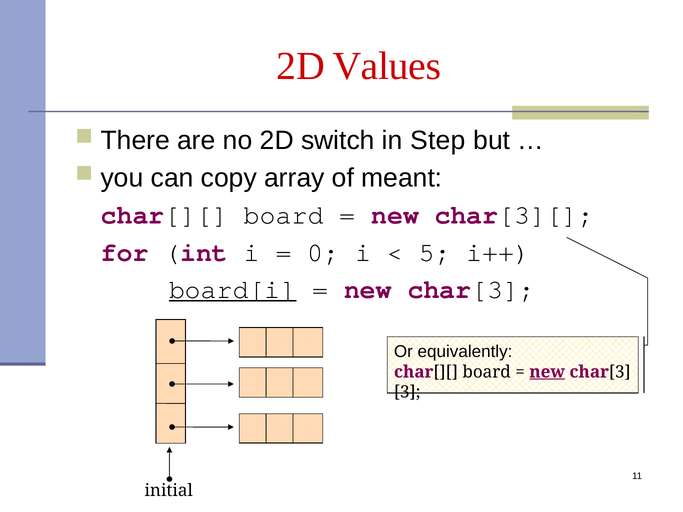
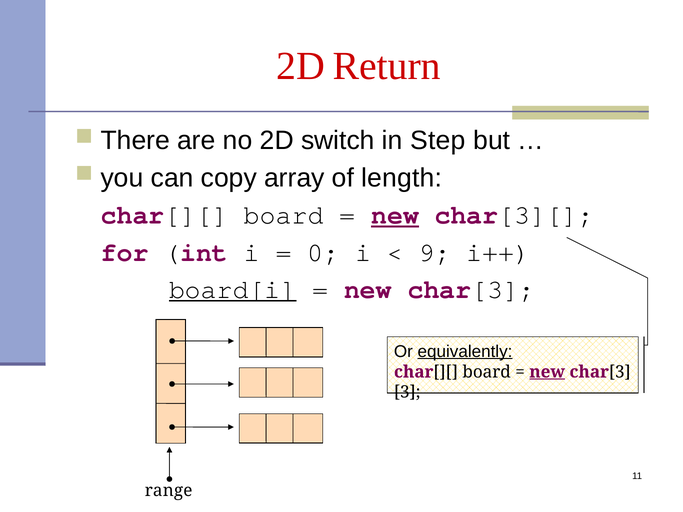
Values: Values -> Return (387, 66)
meant: meant -> length (402, 178)
new underline: none -> present (395, 215)
5: 5 -> 9 (435, 252)
equivalently underline: none -> present (465, 352)
initial: initial -> range (169, 491)
